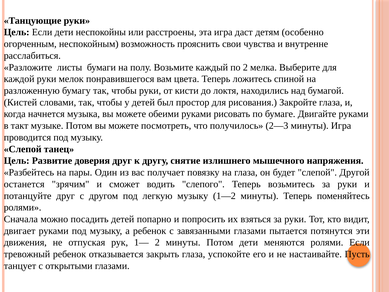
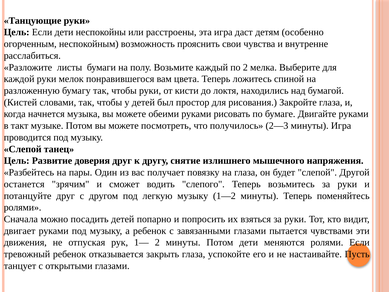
потянутся: потянутся -> чувствами (332, 231)
